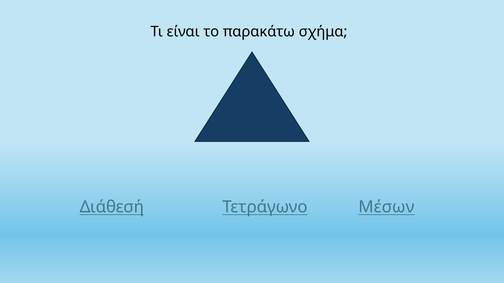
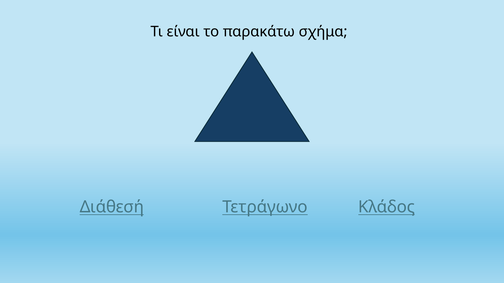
Μέσων: Μέσων -> Κλάδος (387, 207)
